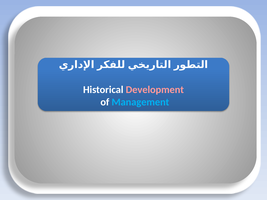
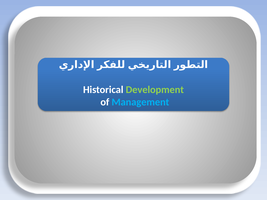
Development colour: pink -> light green (155, 90)
